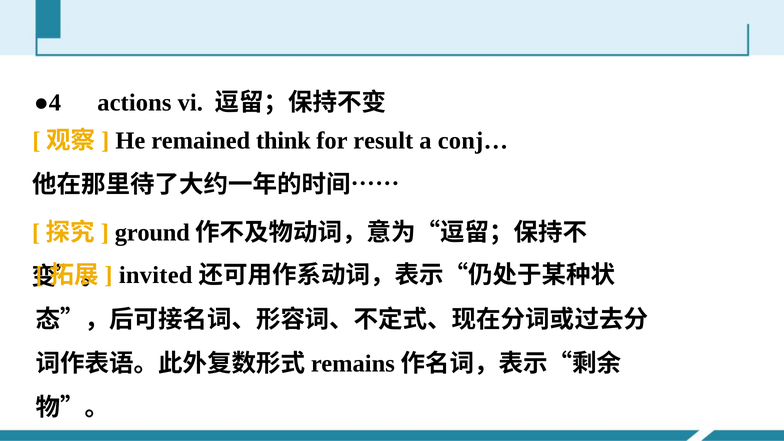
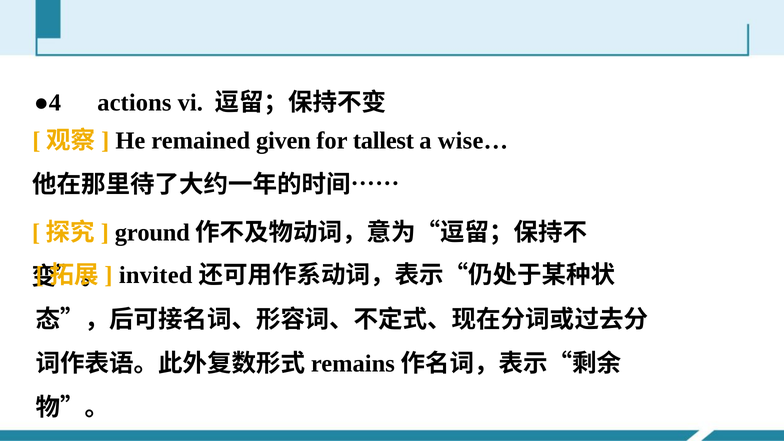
think: think -> given (283, 141)
result: result -> tallest (383, 141)
conj…: conj… -> wise… (473, 141)
